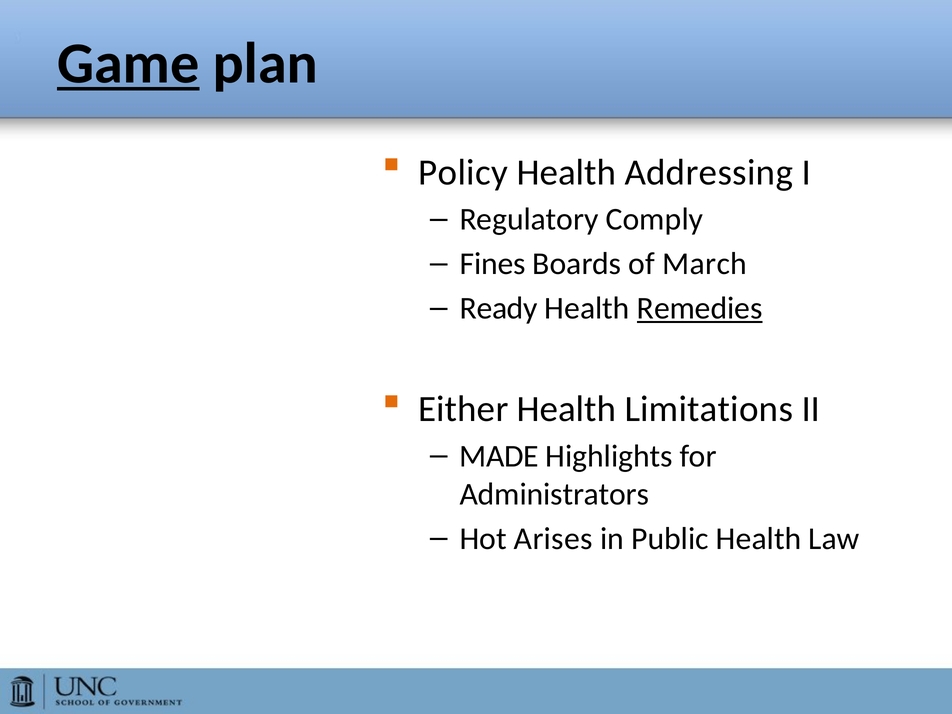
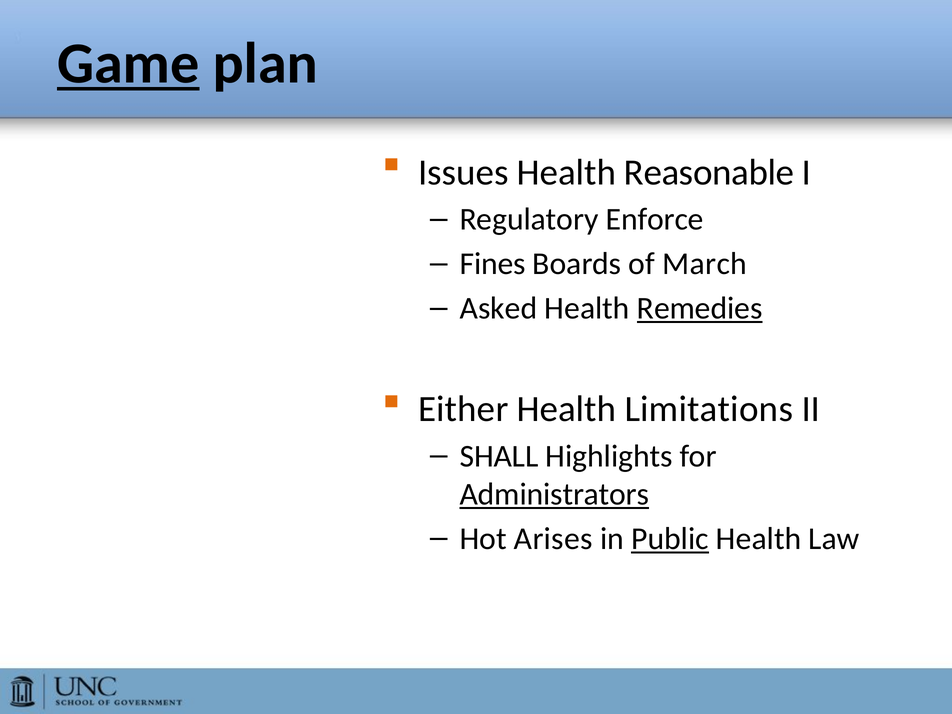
Policy: Policy -> Issues (463, 172)
Addressing: Addressing -> Reasonable (709, 172)
Comply: Comply -> Enforce (655, 220)
Ready: Ready -> Asked (499, 308)
MADE: MADE -> SHALL (499, 456)
Administrators underline: none -> present (555, 494)
Public underline: none -> present (670, 539)
